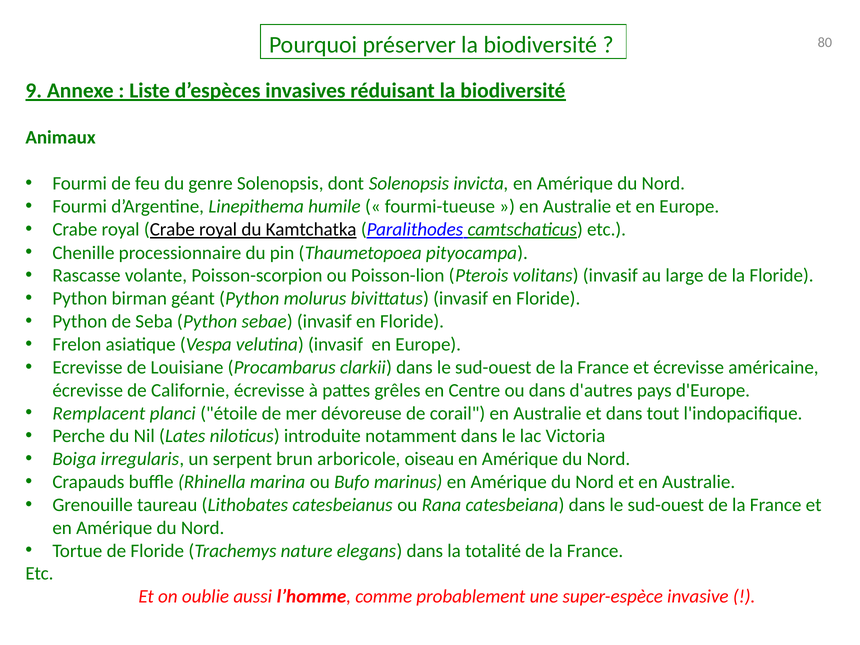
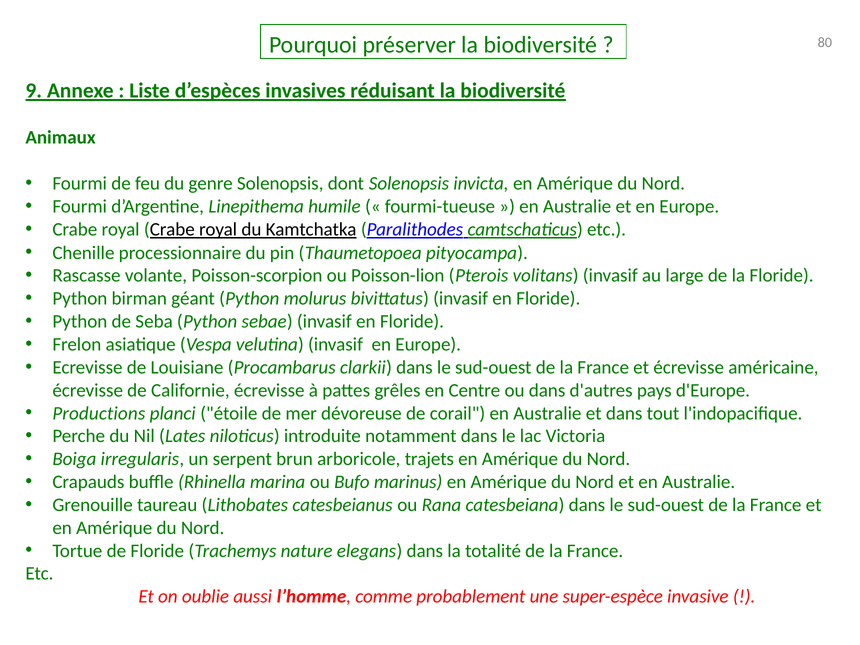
Remplacent: Remplacent -> Productions (99, 413)
oiseau: oiseau -> trajets (429, 459)
